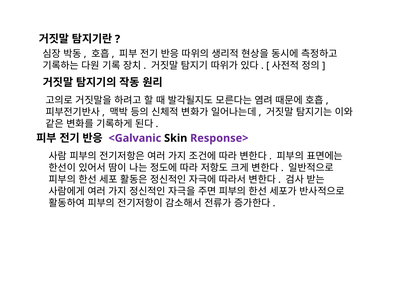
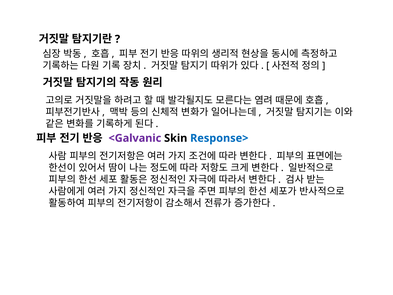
Response> colour: purple -> blue (219, 138)
